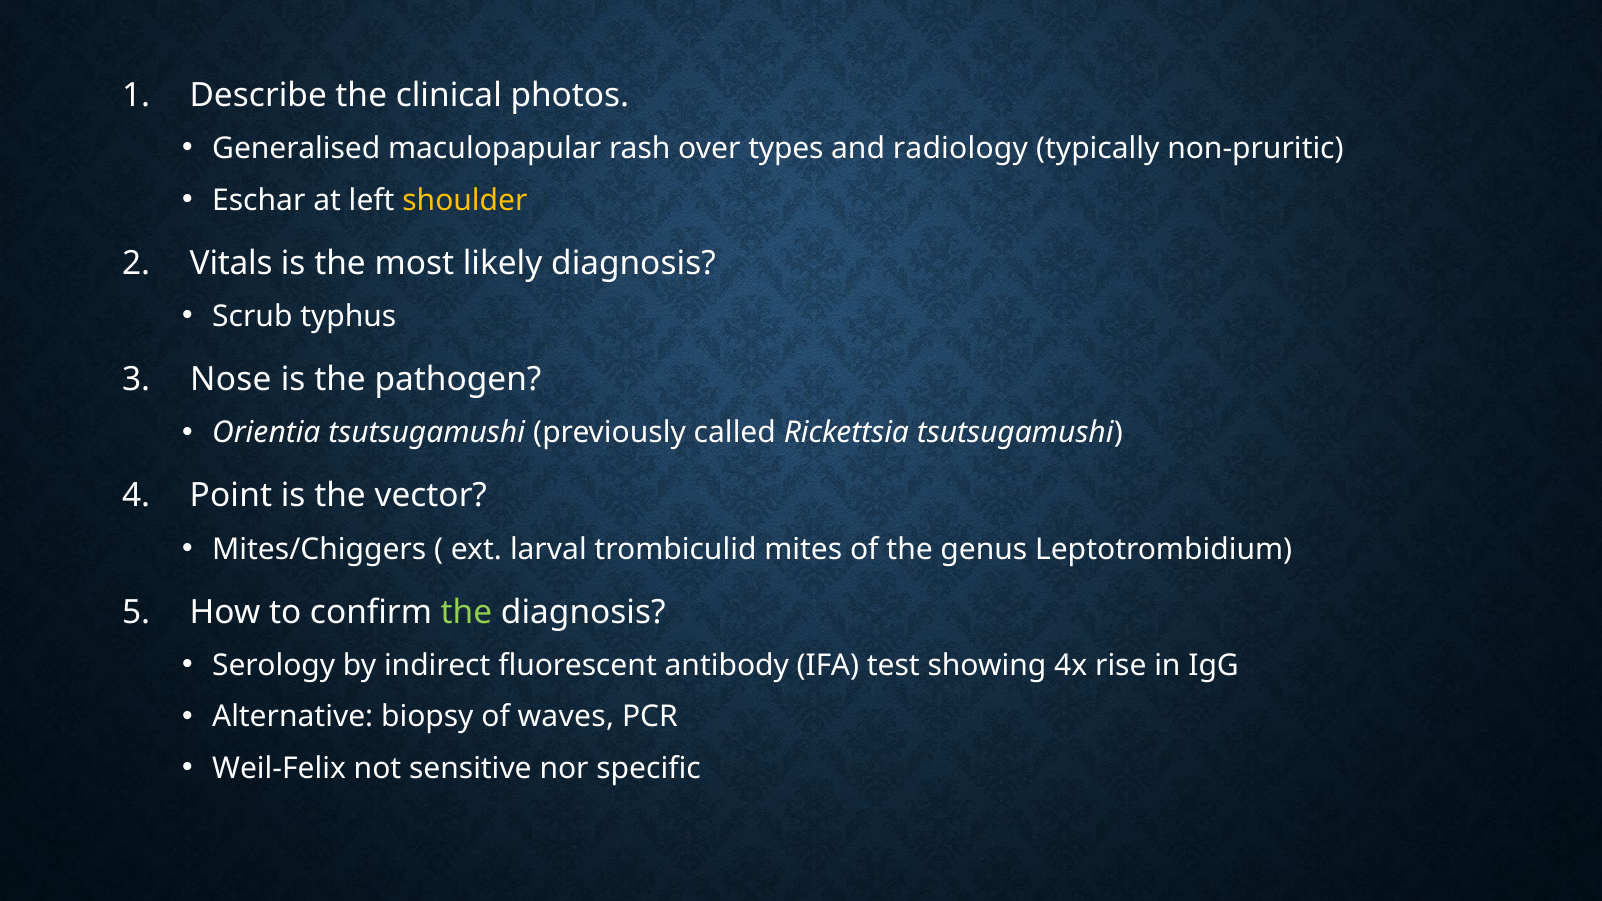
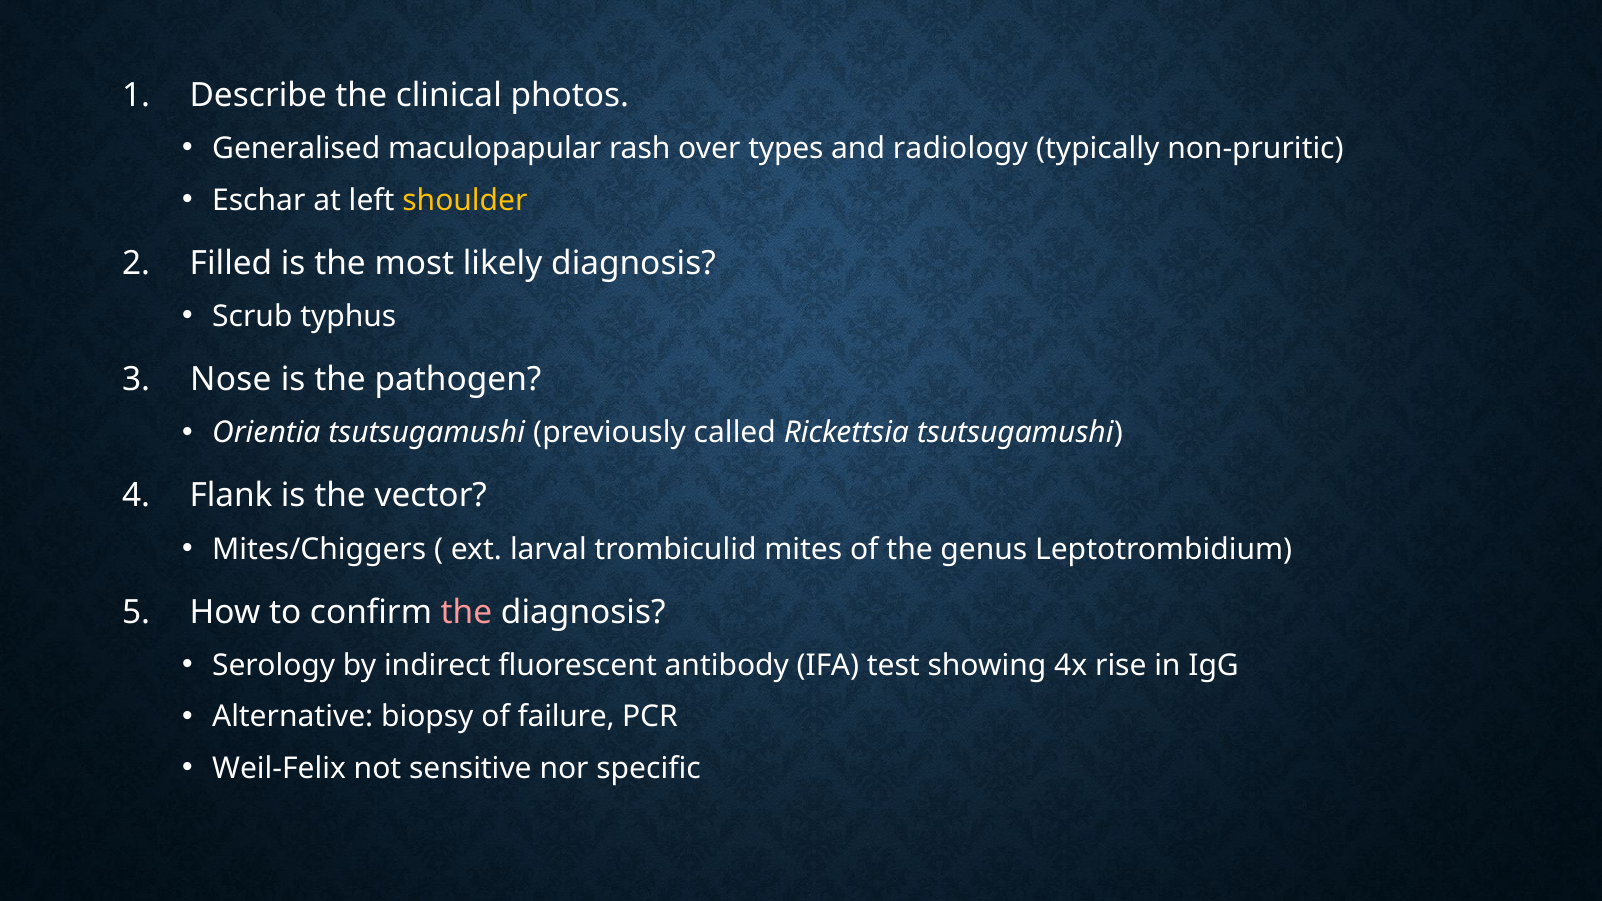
Vitals: Vitals -> Filled (231, 263)
Point: Point -> Flank (231, 496)
the colour: light green -> pink (466, 612)
waves: waves -> failure (566, 717)
